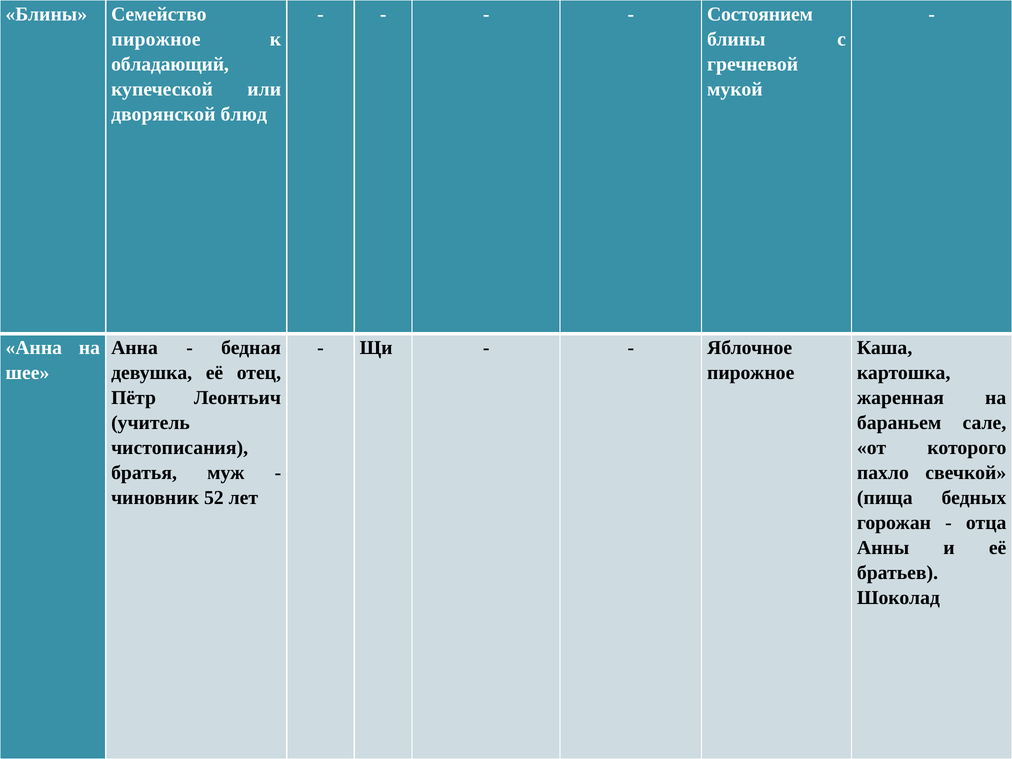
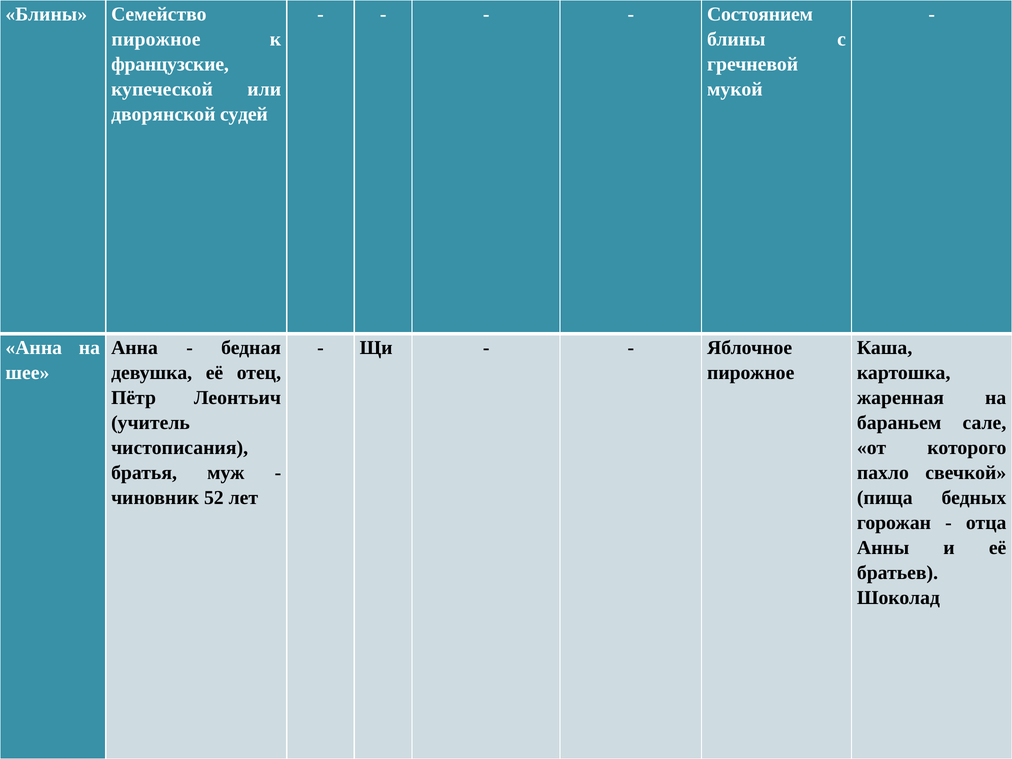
обладающий: обладающий -> французские (170, 64)
блюд: блюд -> судей (244, 114)
